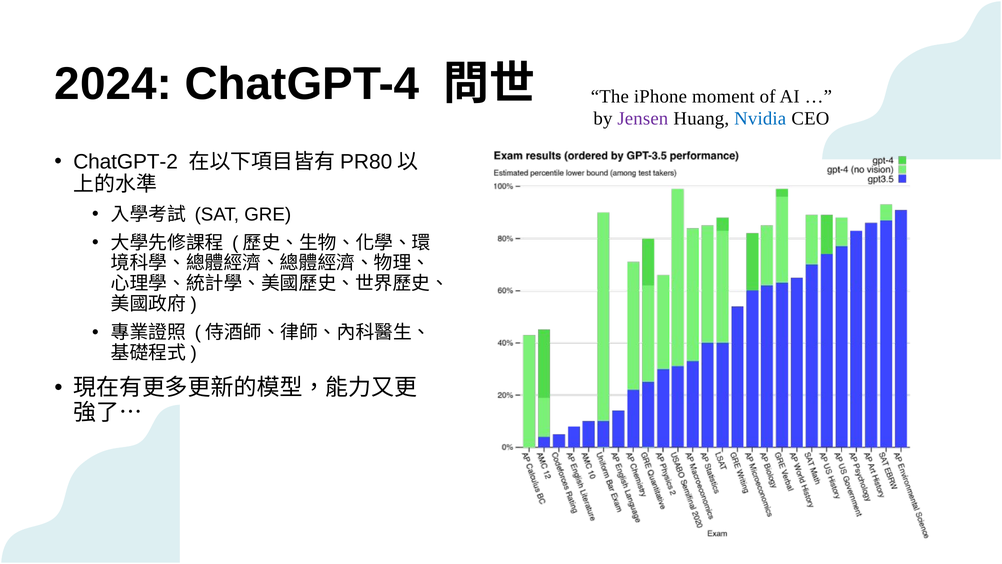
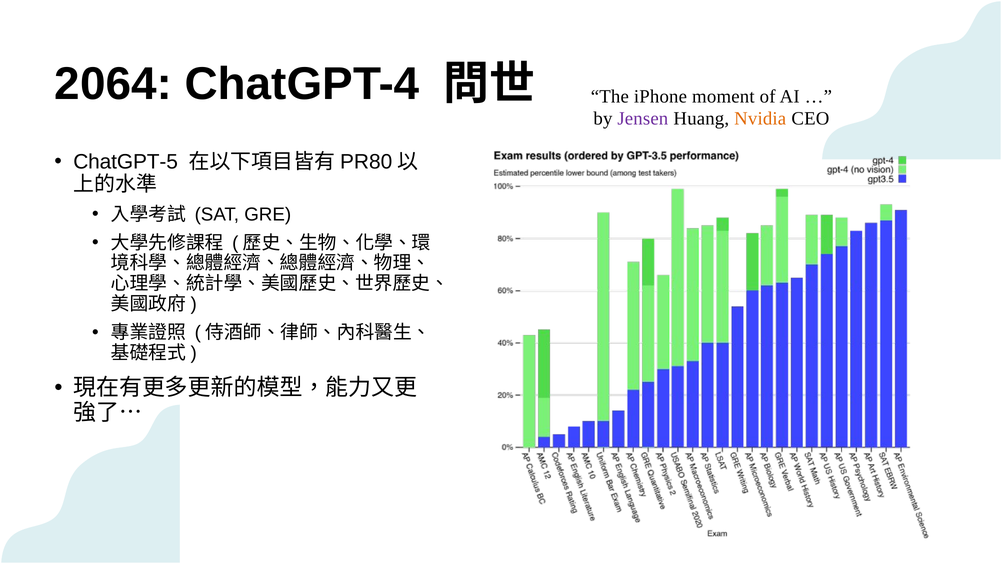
2024: 2024 -> 2064 (113, 84)
Nvidia colour: blue -> orange (760, 119)
ChatGPT-2: ChatGPT-2 -> ChatGPT-5 (126, 162)
